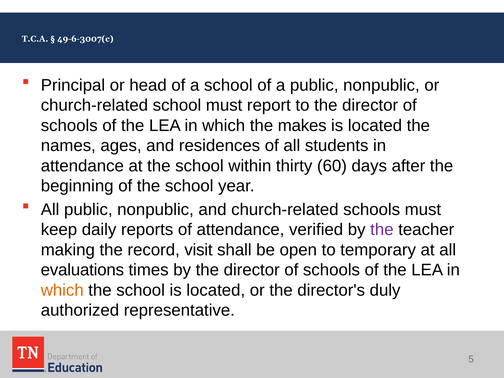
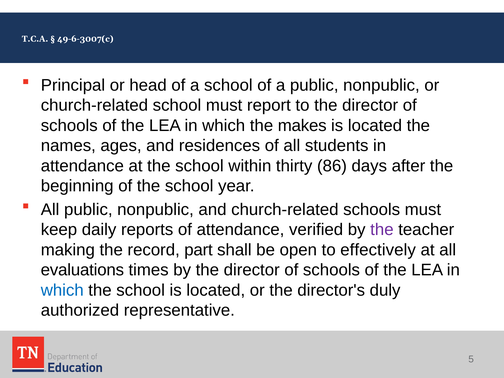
60: 60 -> 86 (332, 166)
visit: visit -> part (198, 250)
temporary: temporary -> effectively (378, 250)
which colour: orange -> blue (62, 290)
